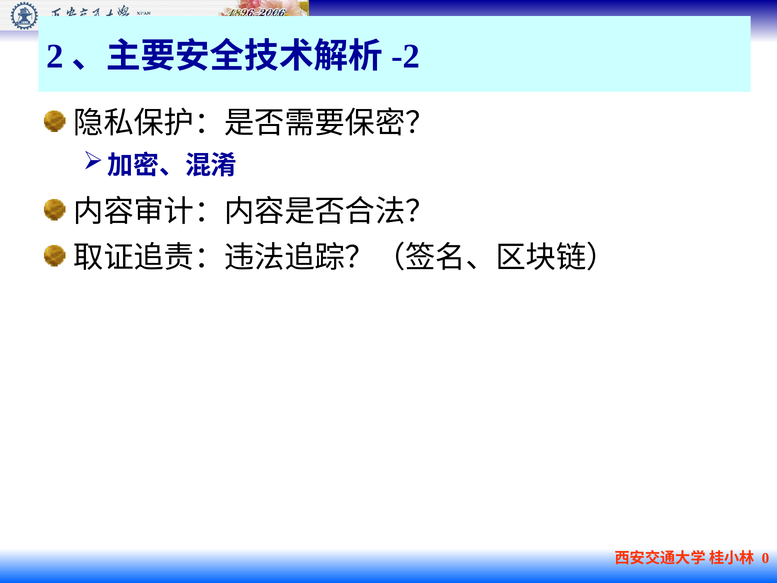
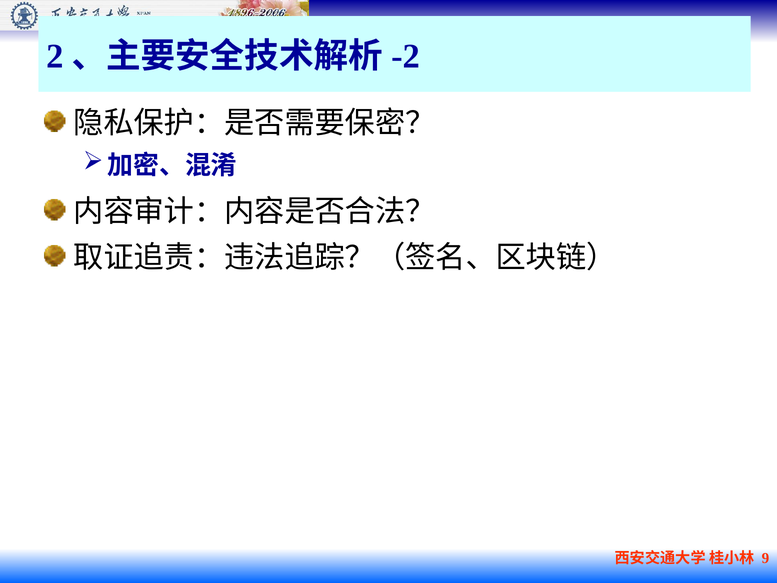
0: 0 -> 9 (765, 558)
